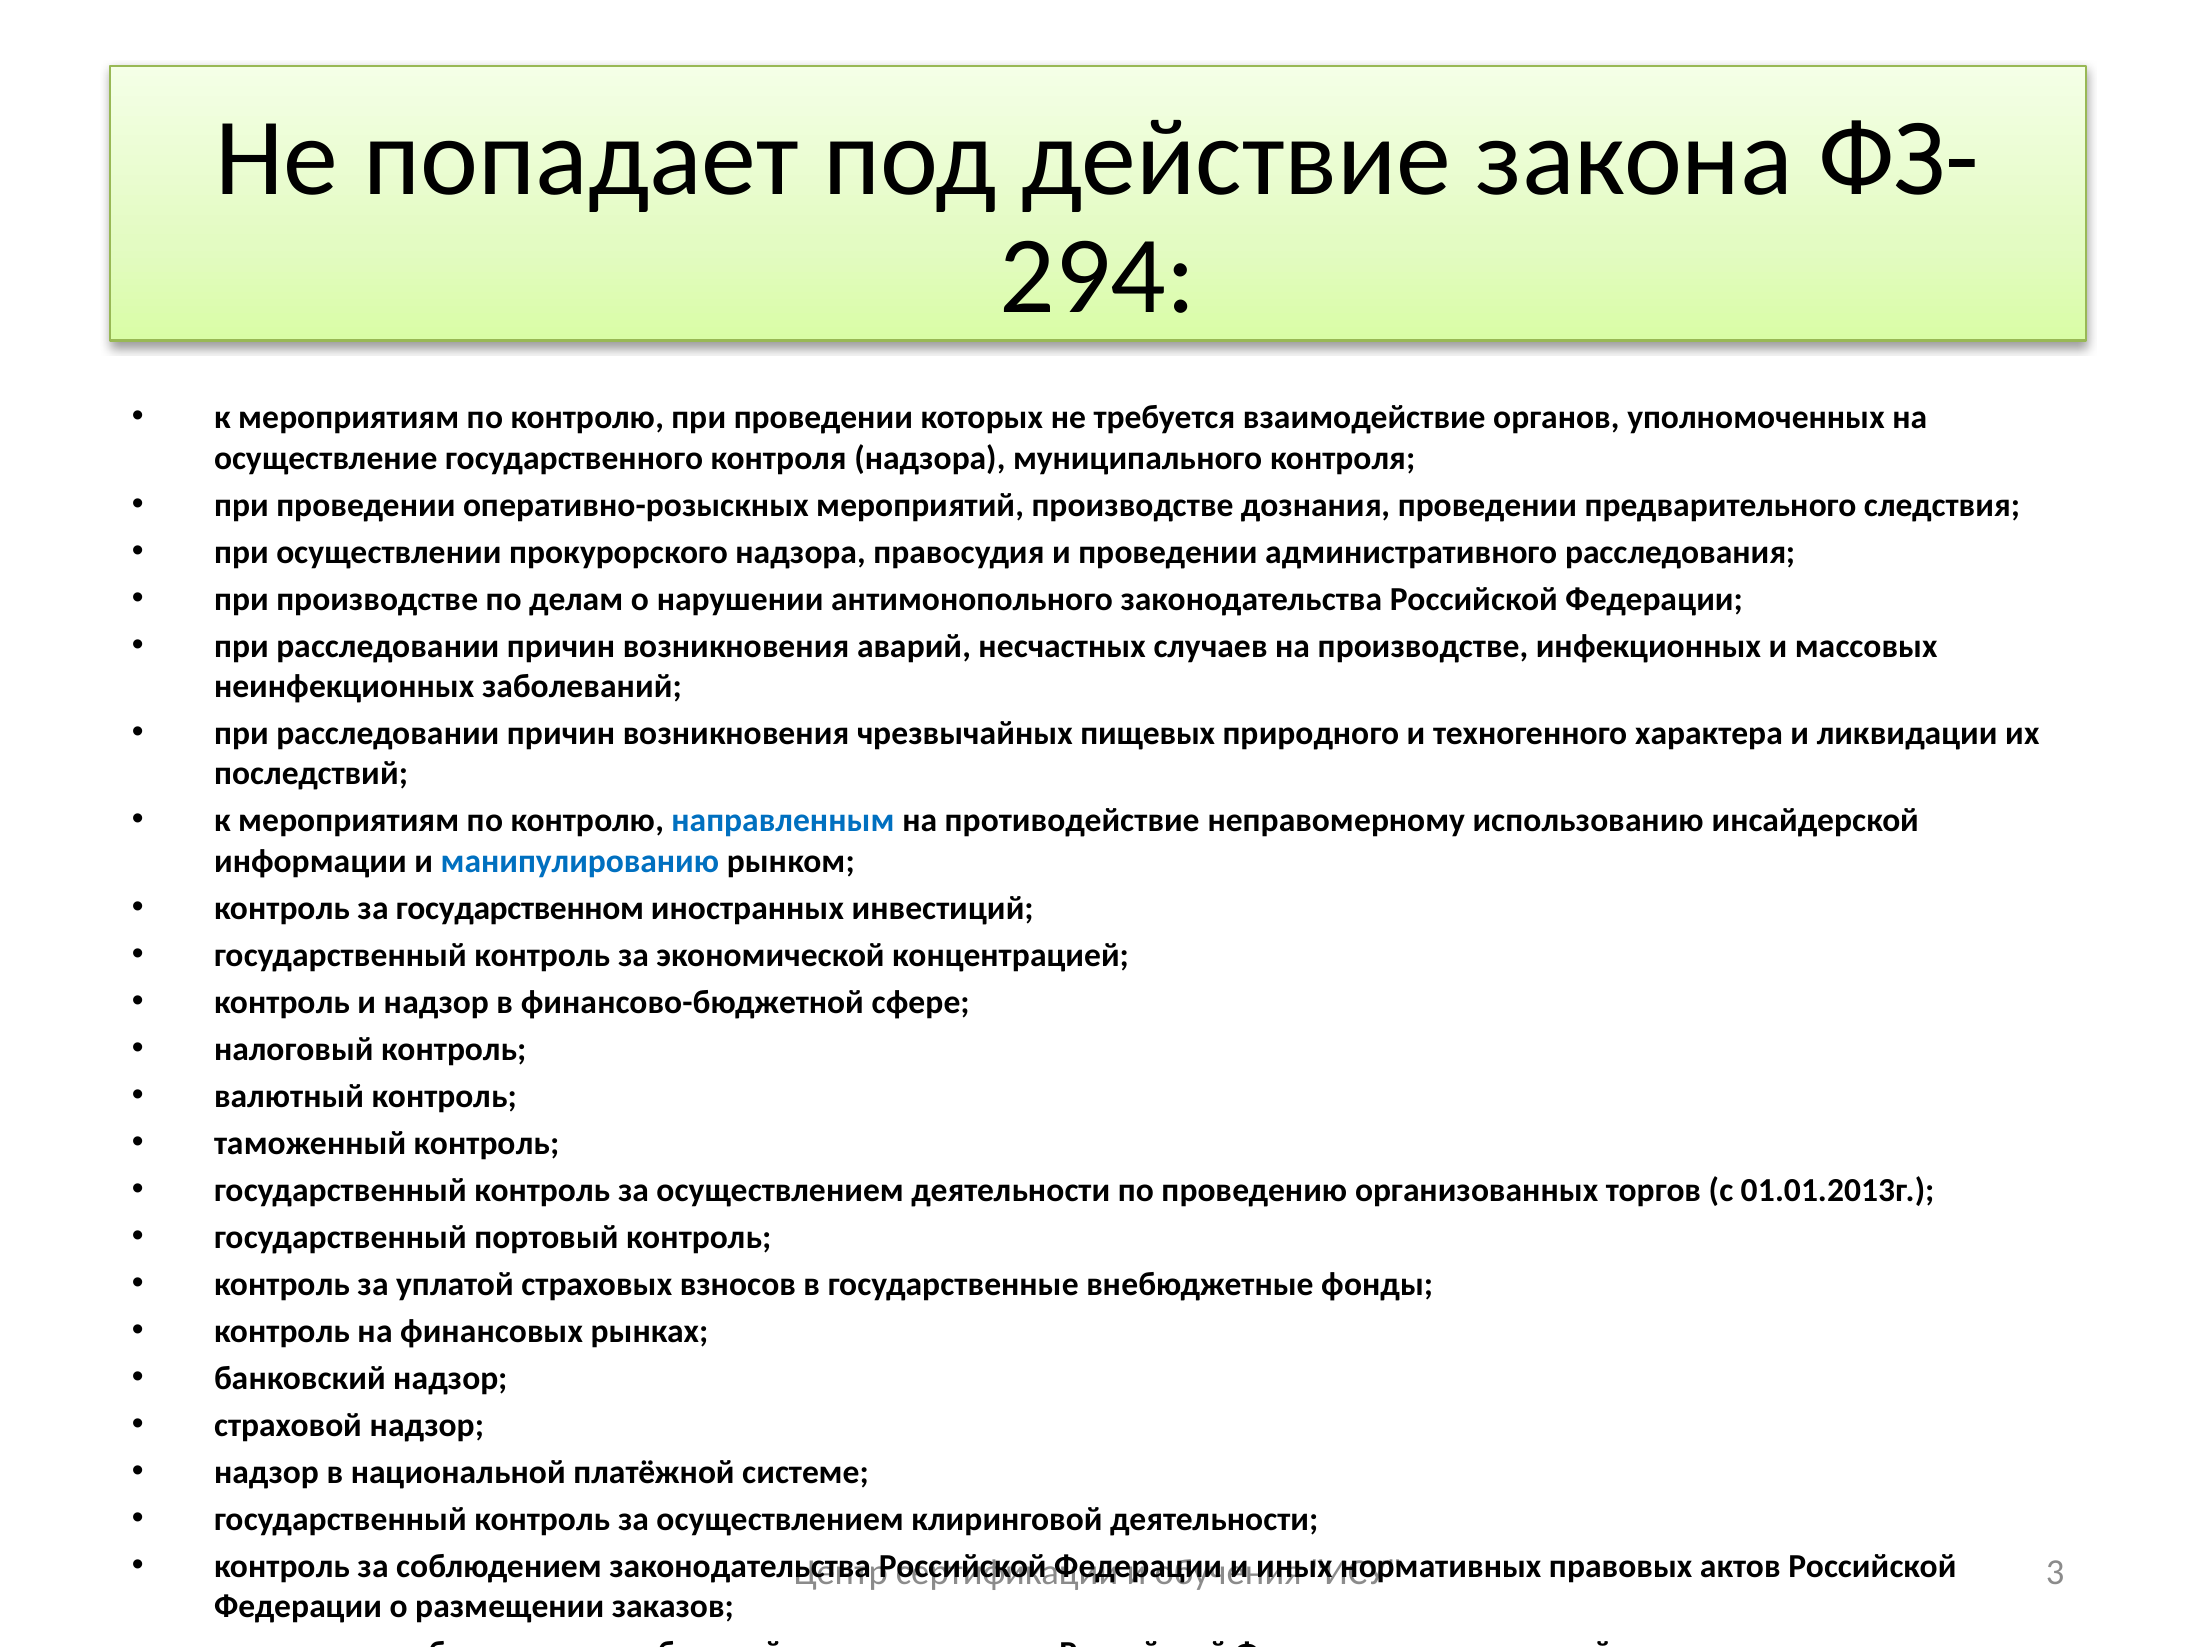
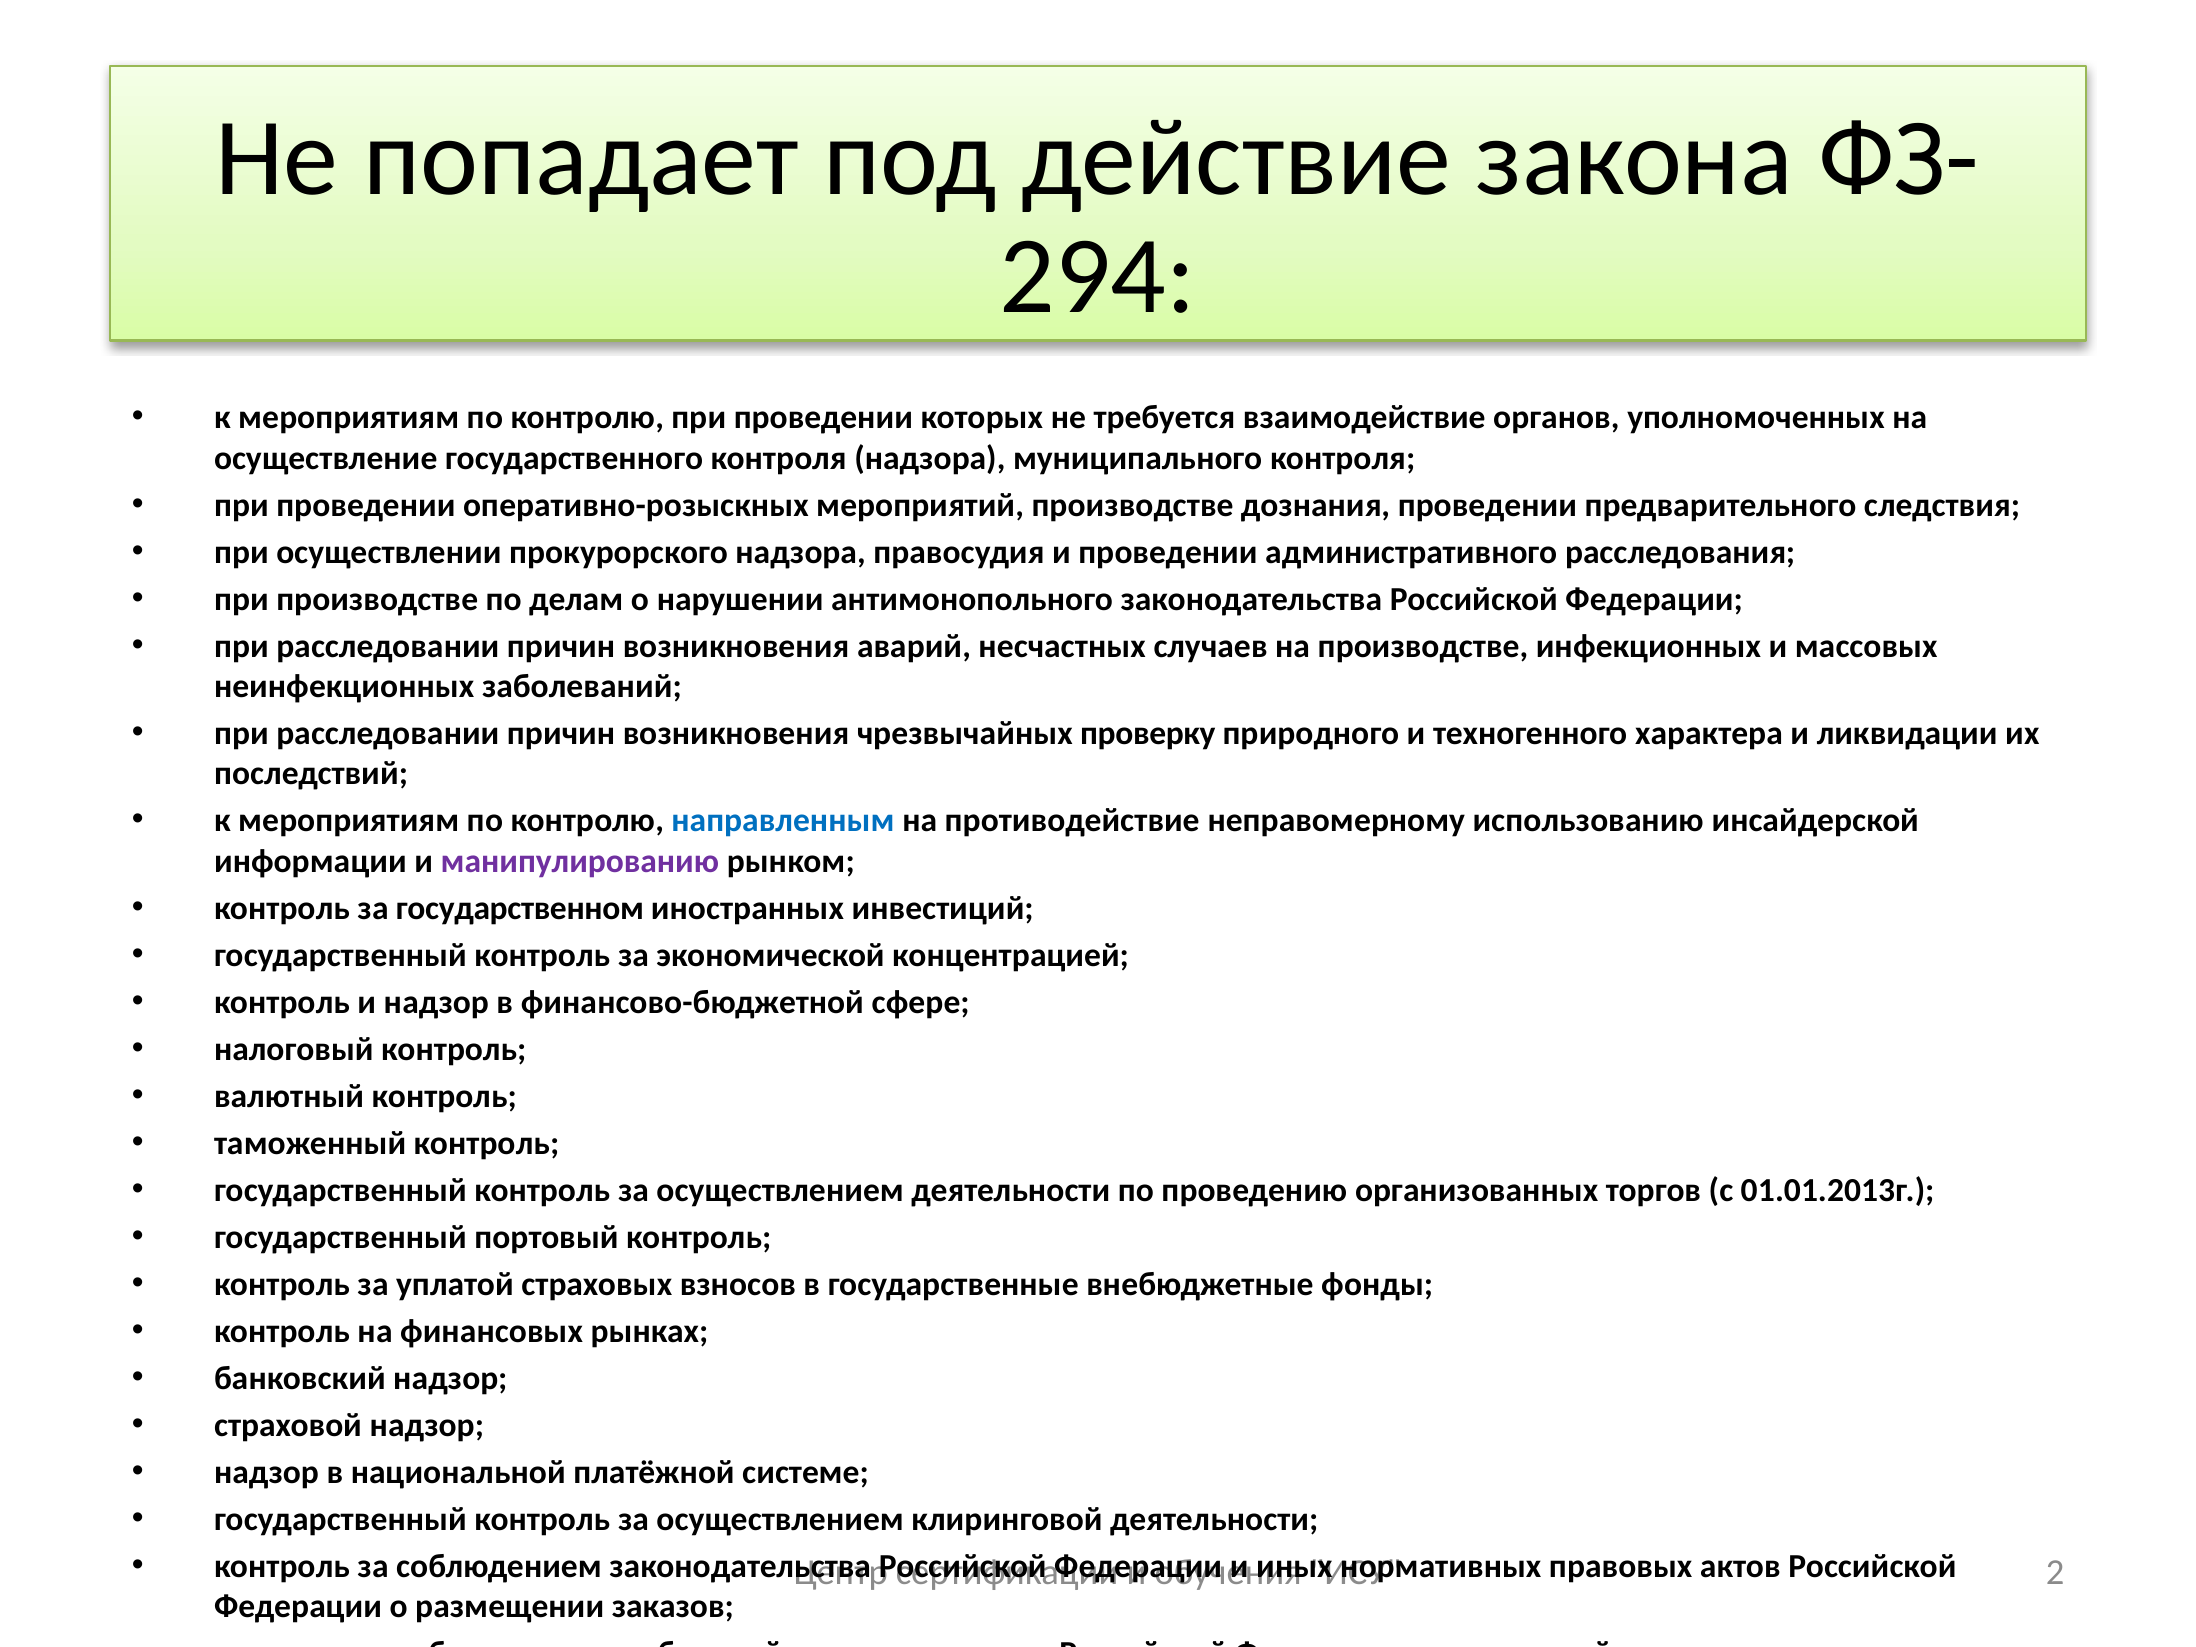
пищевых: пищевых -> проверку (1148, 733)
манипулированию colour: blue -> purple (580, 861)
3: 3 -> 2 (2055, 1573)
